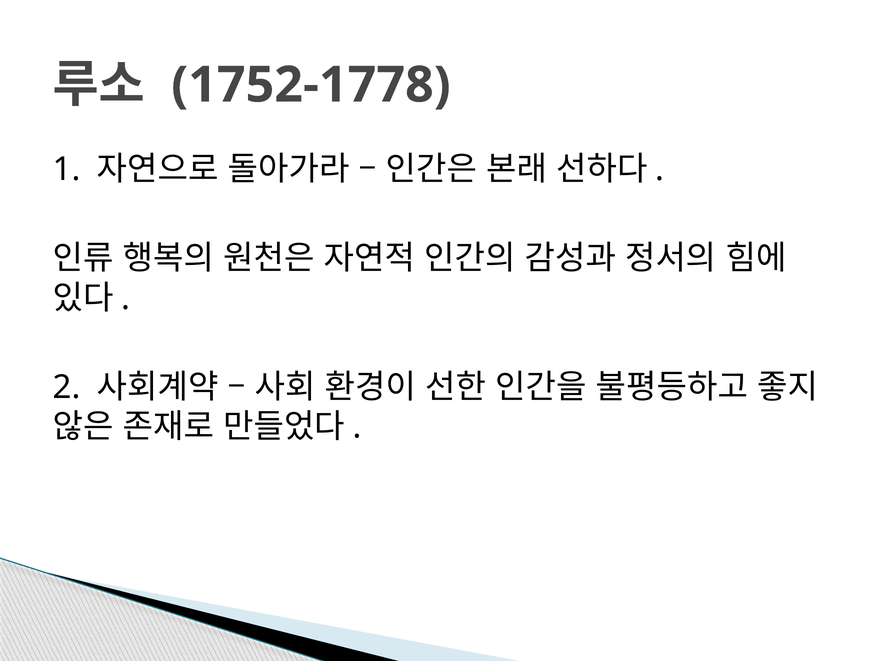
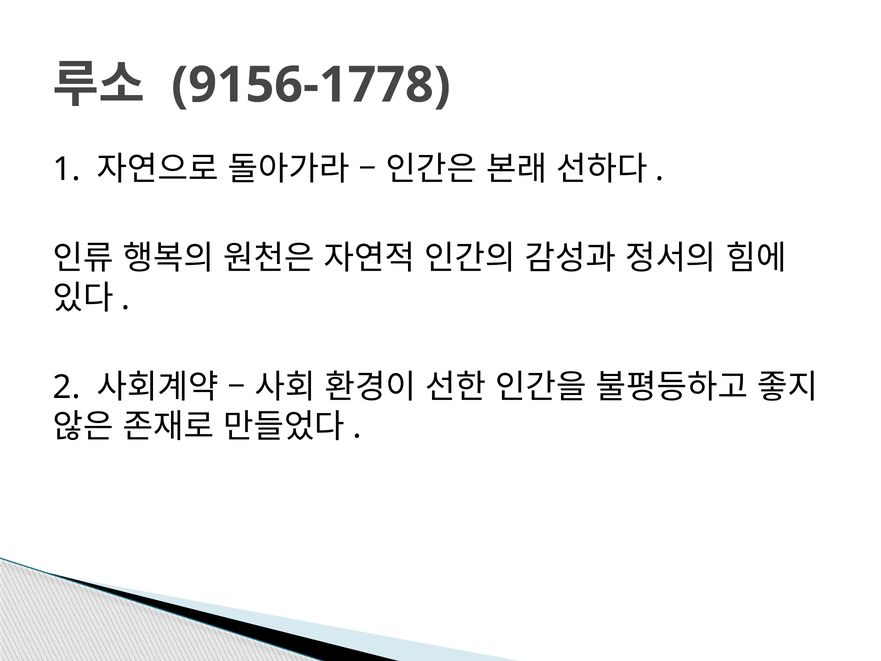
1752-1778: 1752-1778 -> 9156-1778 (311, 85)
